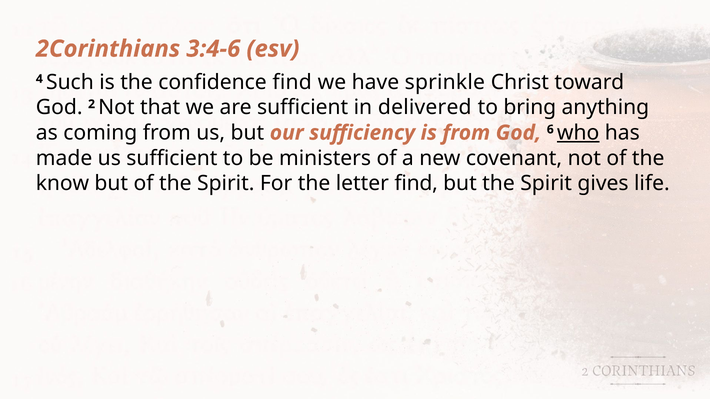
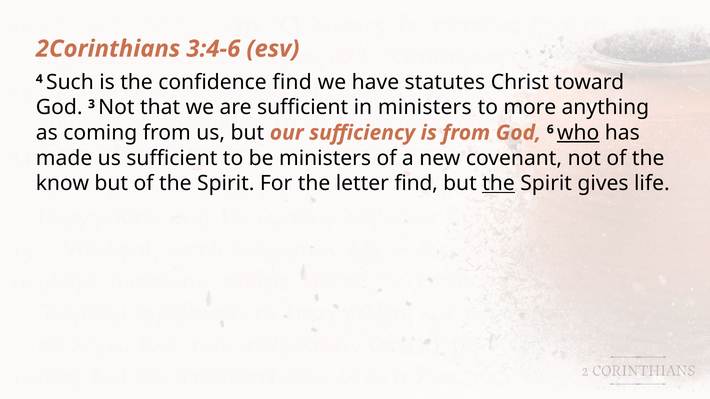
sprinkle: sprinkle -> statutes (445, 82)
2: 2 -> 3 (92, 104)
in delivered: delivered -> ministers (425, 108)
bring: bring -> more (530, 108)
the underline: none -> present (499, 183)
